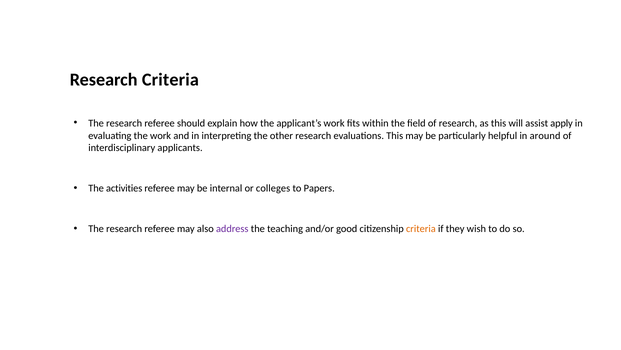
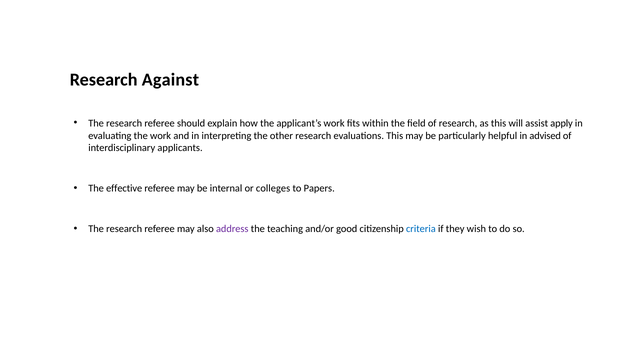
Research Criteria: Criteria -> Against (170, 79)
around: around -> advised (545, 135)
activities: activities -> effective (124, 188)
criteria colour: orange -> blue (421, 228)
